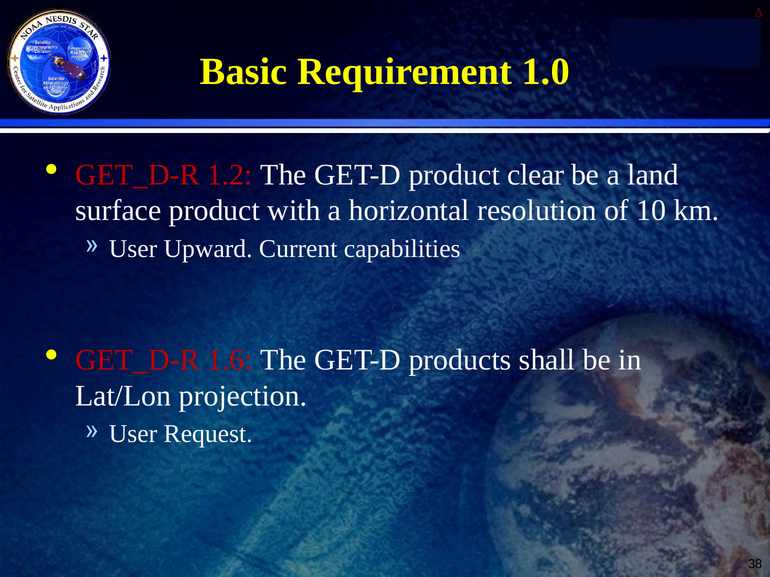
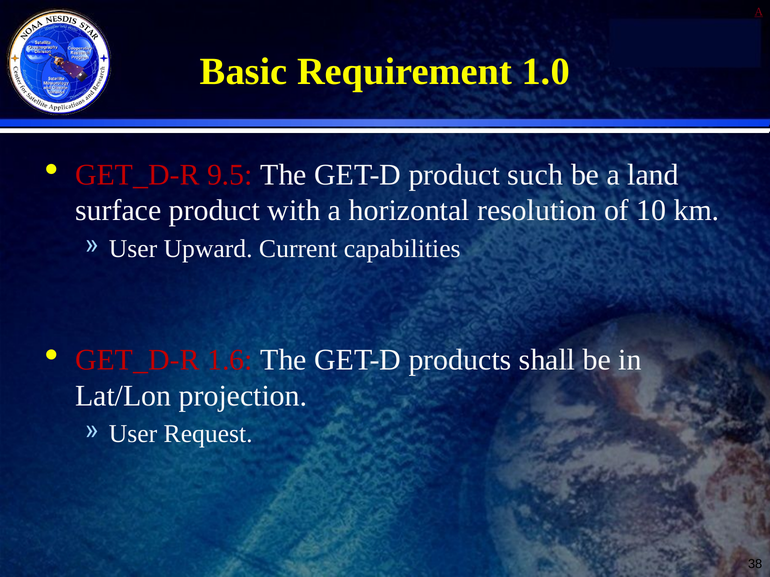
1.2: 1.2 -> 9.5 (230, 175)
clear: clear -> such (535, 175)
